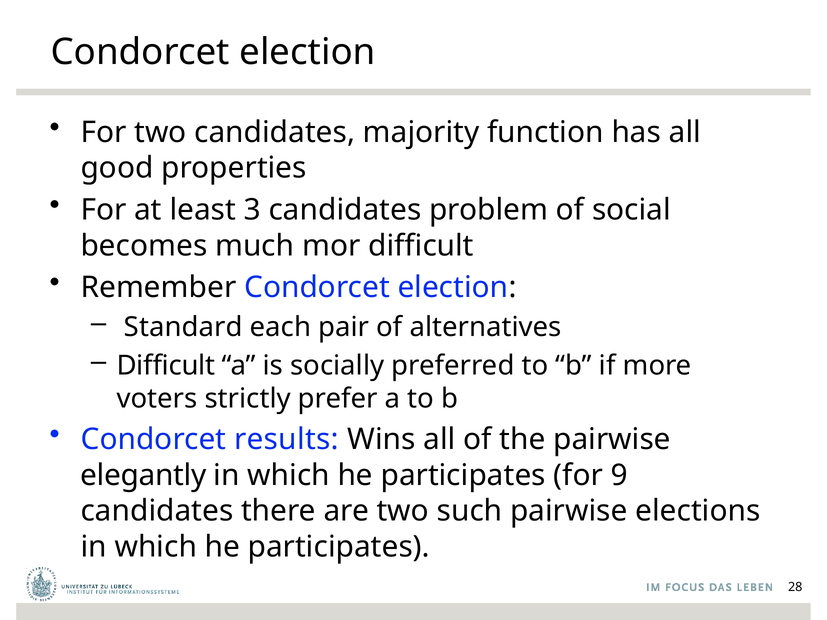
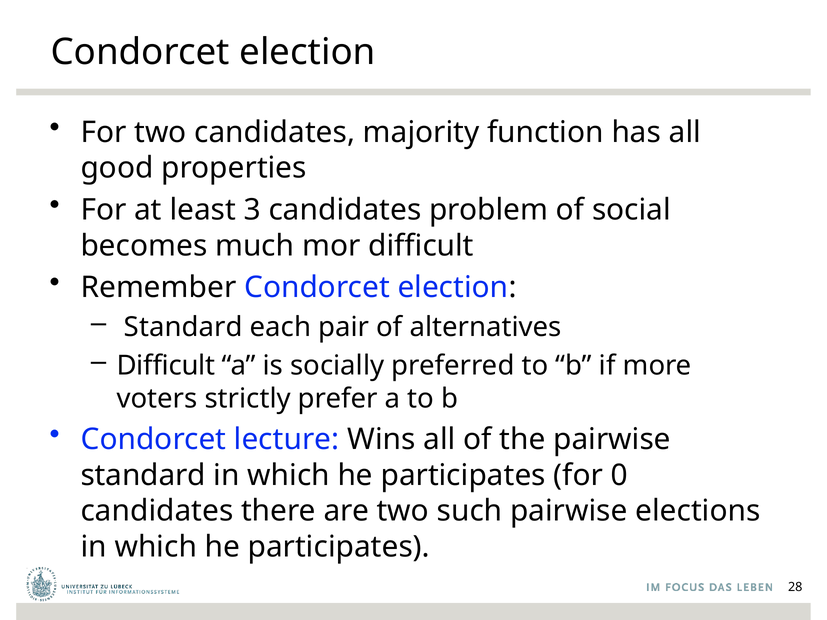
results: results -> lecture (287, 440)
elegantly: elegantly -> standard (143, 475)
9: 9 -> 0 (619, 475)
